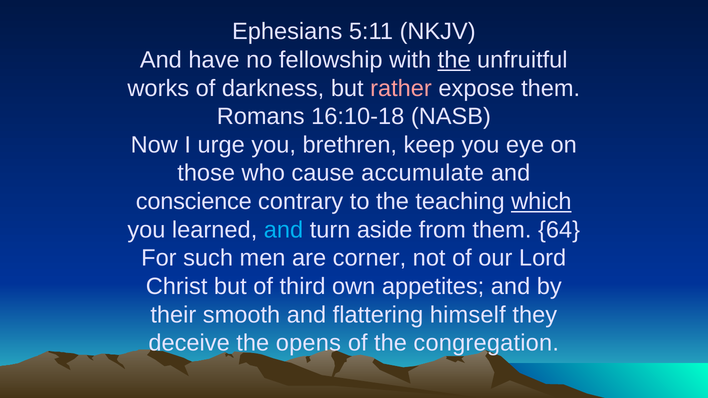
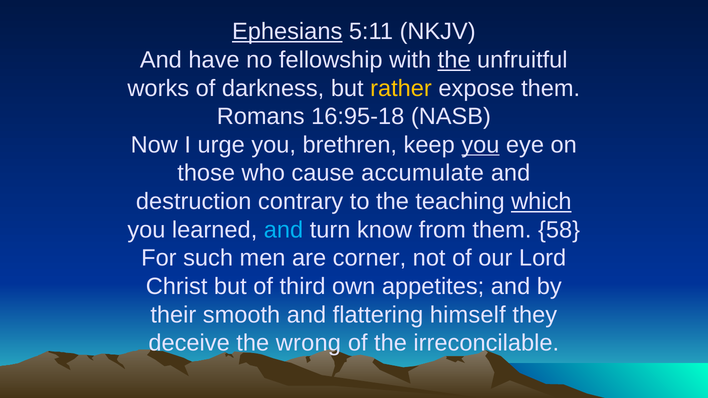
Ephesians underline: none -> present (287, 32)
rather colour: pink -> yellow (401, 88)
16:10-18: 16:10-18 -> 16:95-18 (358, 117)
you underline: none -> present (480, 145)
conscience: conscience -> destruction (194, 202)
aside: aside -> know (385, 230)
64: 64 -> 58 (559, 230)
opens: opens -> wrong (308, 343)
congregation: congregation -> irreconcilable (486, 343)
